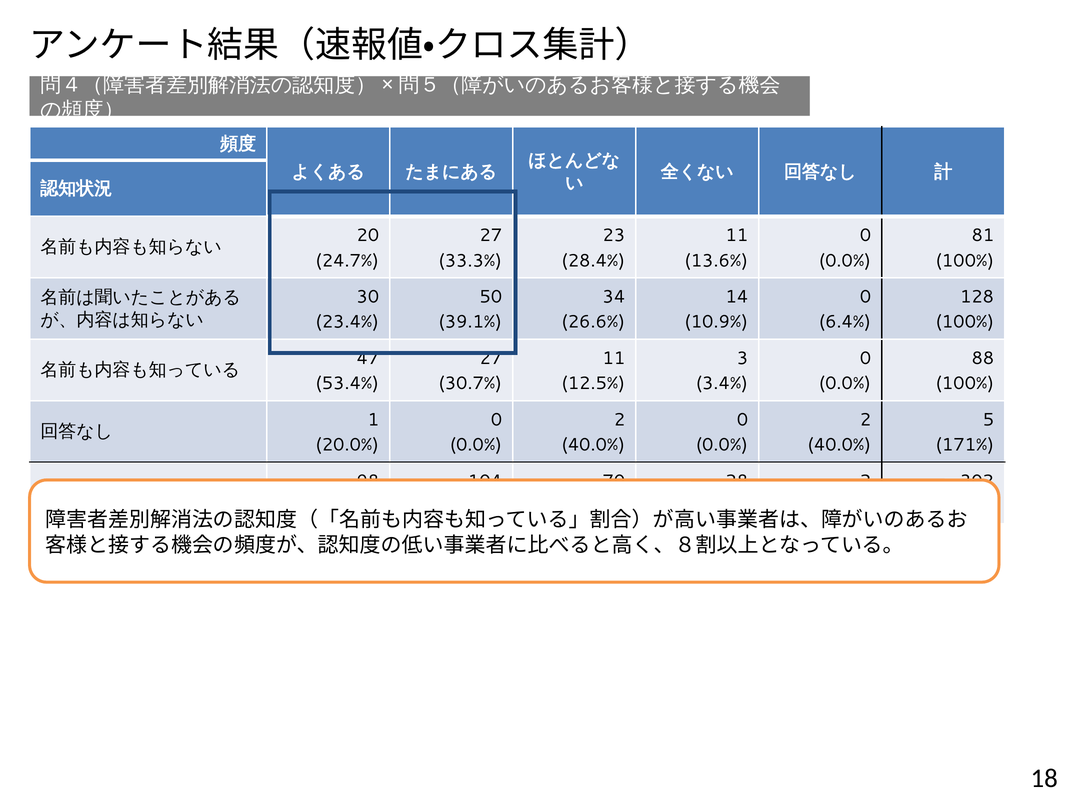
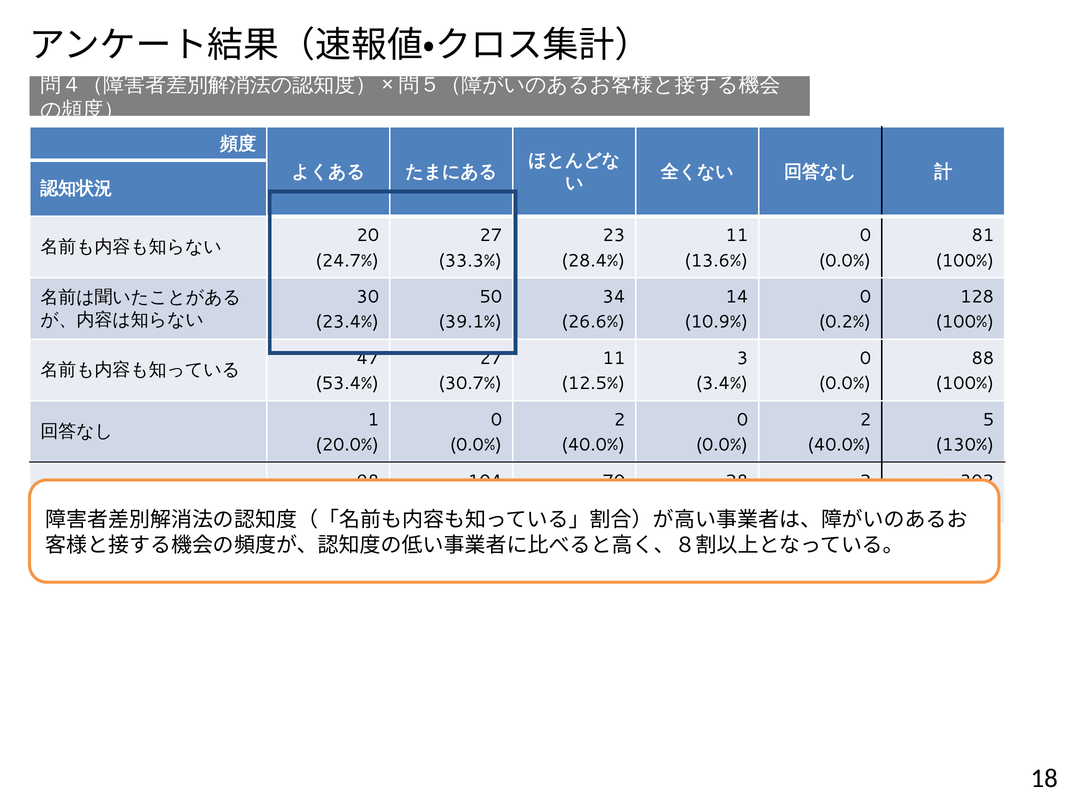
6.4%: 6.4% -> 0.2% (845, 322)
171%: 171% -> 130% (965, 445)
